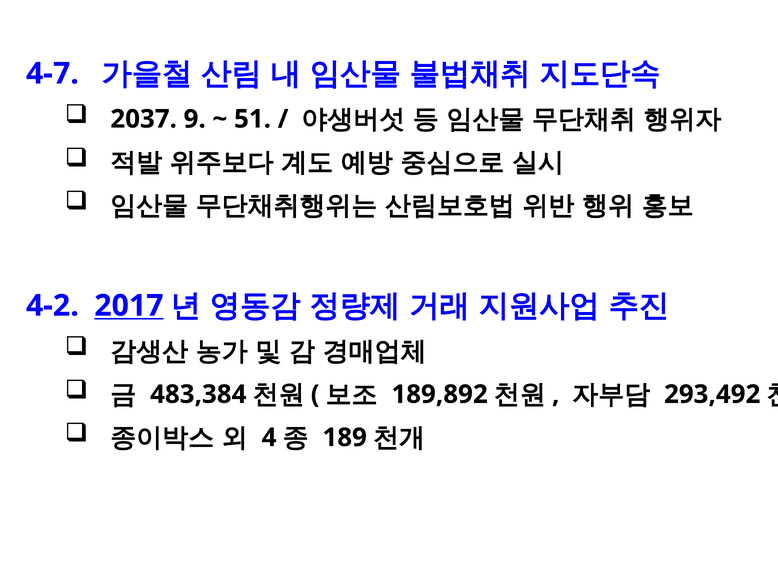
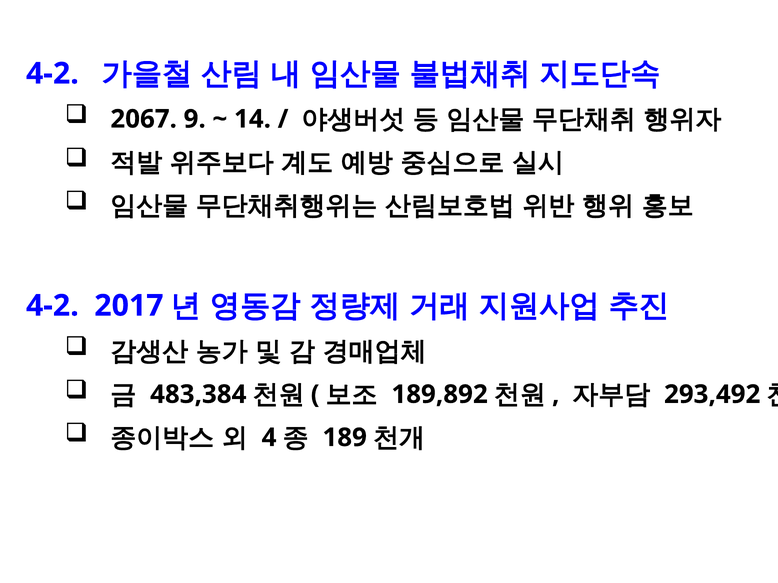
4-7: 4-7 -> 4-2 (52, 74)
2037: 2037 -> 2067 (144, 119)
51: 51 -> 14 (252, 119)
2017 underline: present -> none (129, 306)
